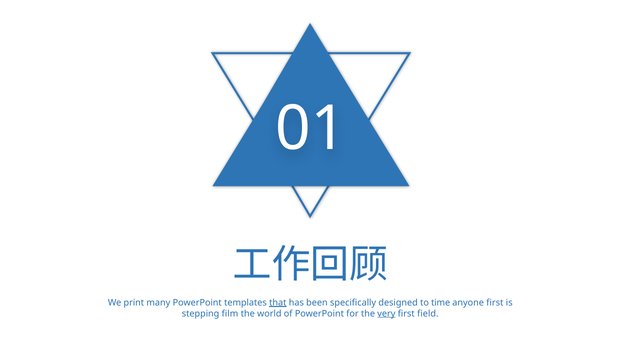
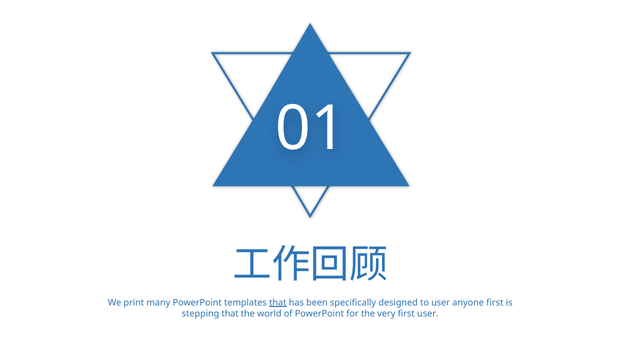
to time: time -> user (441, 303)
stepping film: film -> that (230, 313)
very underline: present -> none (386, 313)
first field: field -> user (428, 313)
